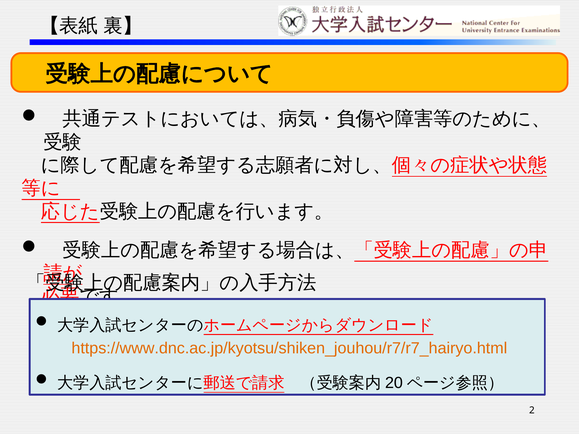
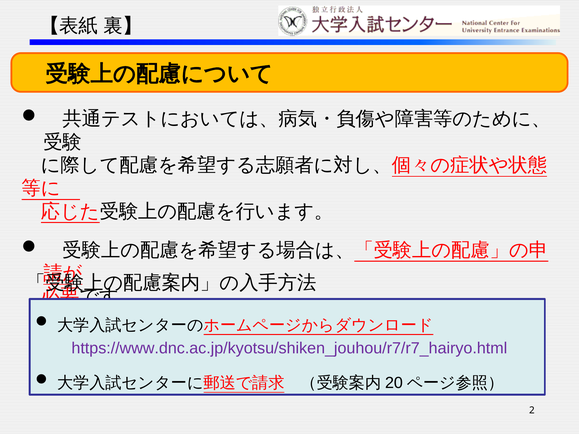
https://www.dnc.ac.jp/kyotsu/shiken_jouhou/r7/r7_hairyo.html colour: orange -> purple (289, 348)
